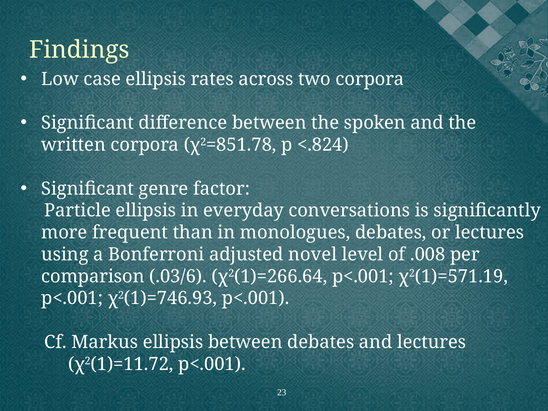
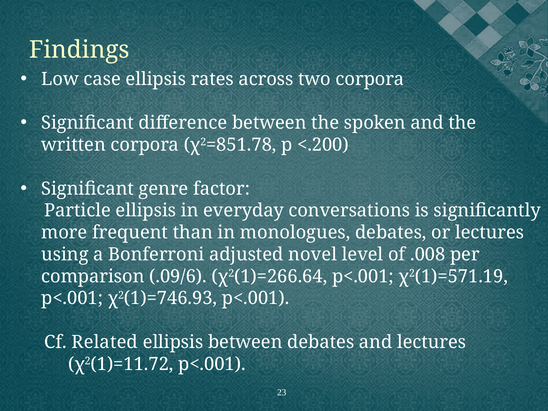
<.824: <.824 -> <.200 (323, 145)
.03/6: .03/6 -> .09/6 (178, 276)
Markus: Markus -> Related (105, 342)
